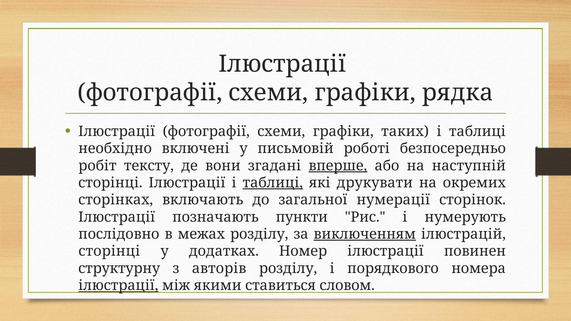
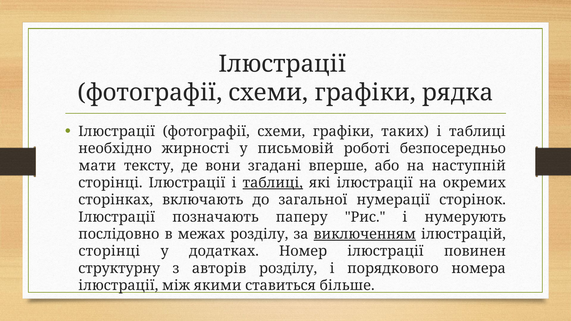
включені: включені -> жирності (196, 149)
робіт: робіт -> мати (97, 166)
вперше underline: present -> none (338, 166)
які друкувати: друкувати -> ілюстрації (375, 183)
пункти: пункти -> паперу (302, 217)
ілюстрації underline: present -> none (118, 286)
словом: словом -> більше (347, 286)
